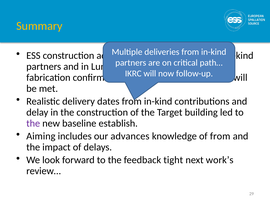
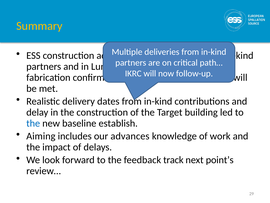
the colour: purple -> blue (33, 123)
of from: from -> work (220, 136)
tight: tight -> track (173, 160)
work’s: work’s -> point’s (220, 160)
